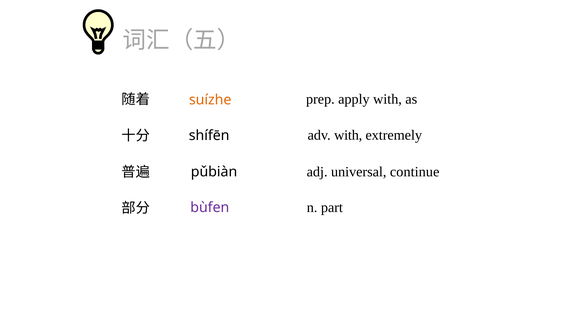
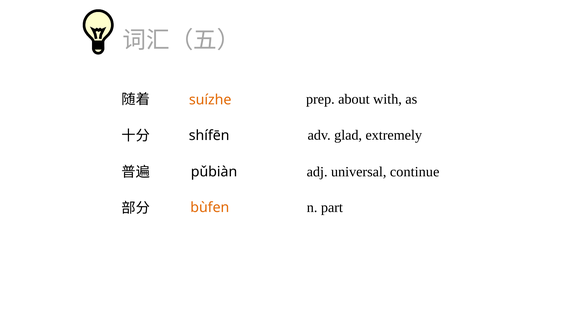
apply: apply -> about (354, 99)
adv with: with -> glad (348, 135)
bùfen colour: purple -> orange (210, 208)
